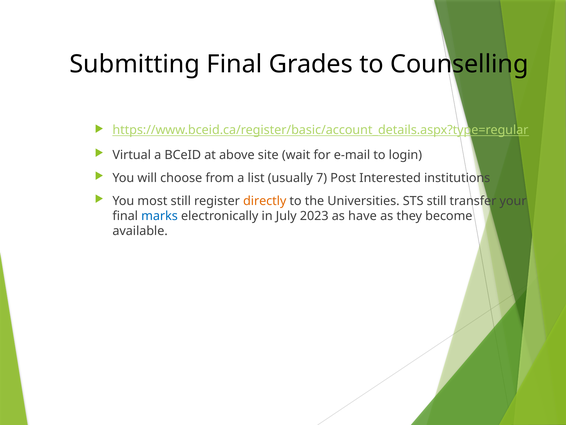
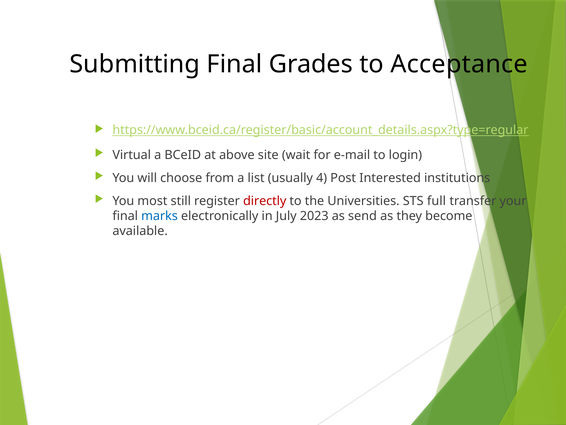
Counselling: Counselling -> Acceptance (459, 64)
7: 7 -> 4 (322, 178)
directly colour: orange -> red (265, 201)
STS still: still -> full (436, 201)
have: have -> send (362, 216)
